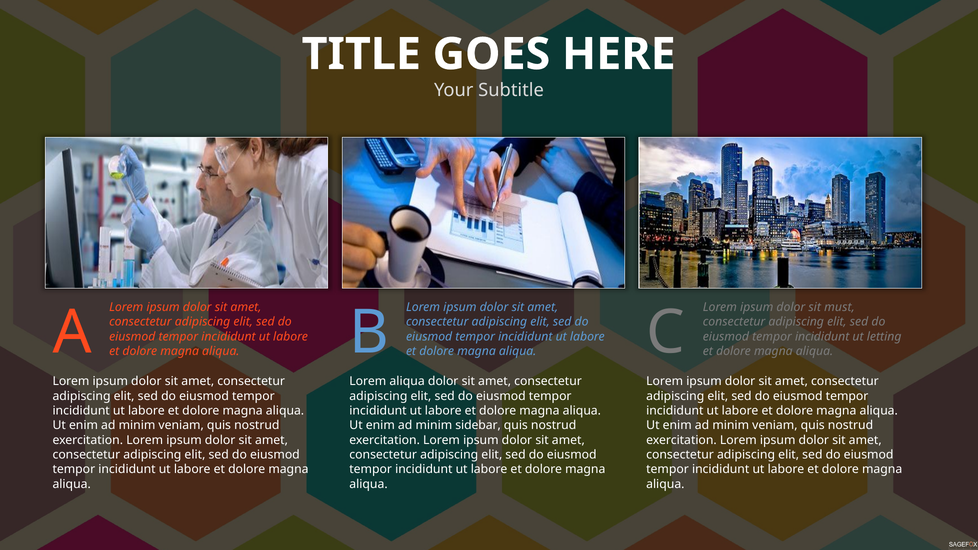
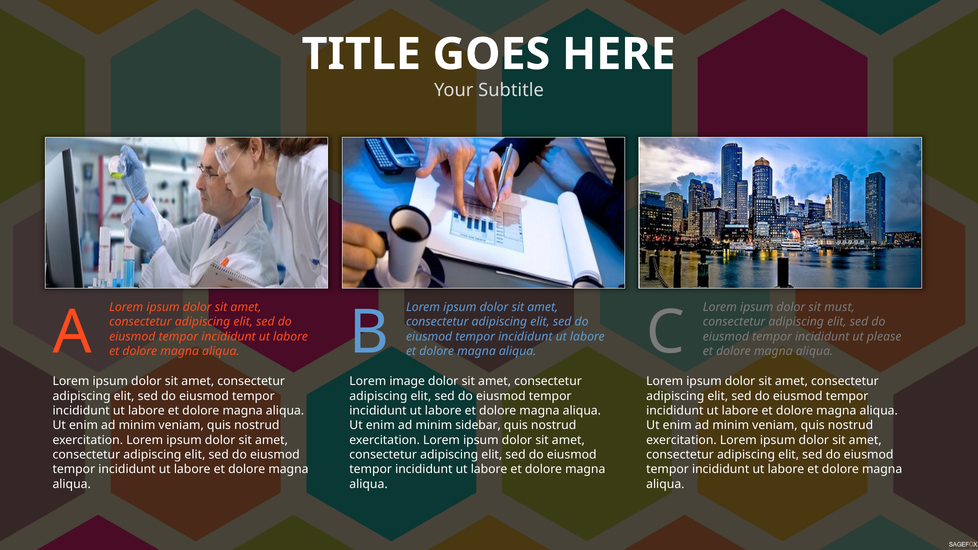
letting: letting -> please (884, 337)
Lorem aliqua: aliqua -> image (407, 381)
